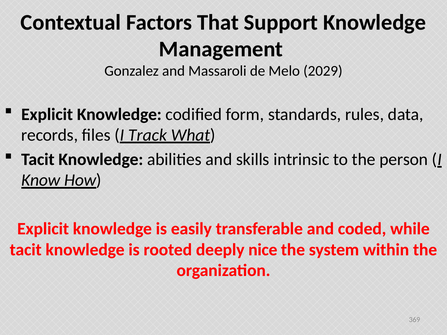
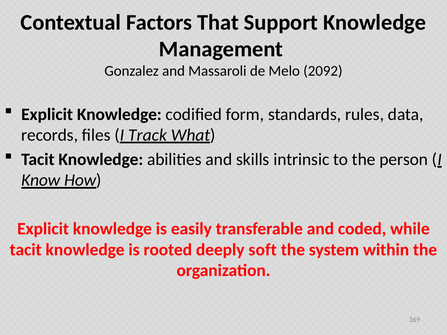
2029: 2029 -> 2092 (323, 71)
nice: nice -> soft (263, 250)
